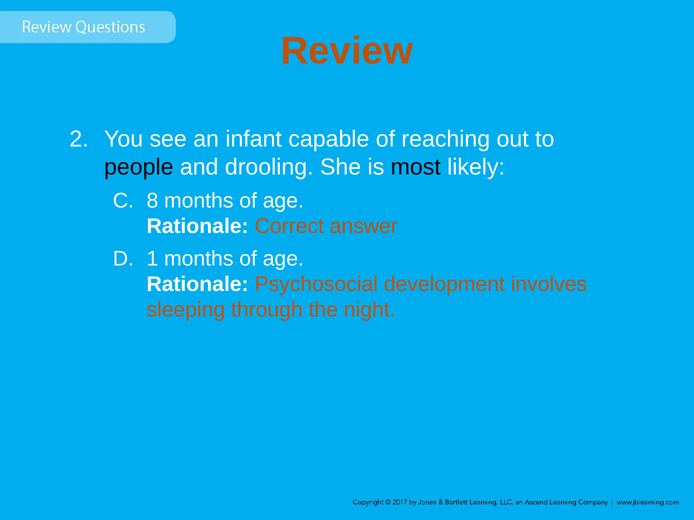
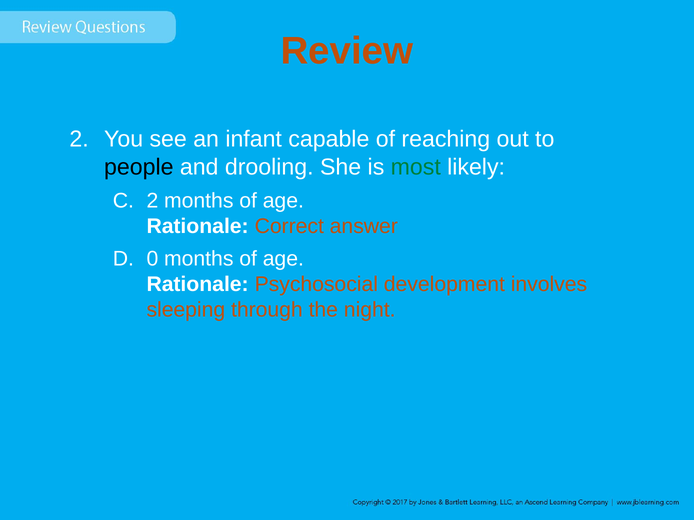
most colour: black -> green (416, 167)
8: 8 -> 2 (152, 201)
1: 1 -> 0 (152, 259)
